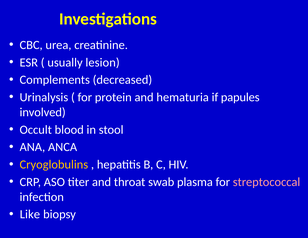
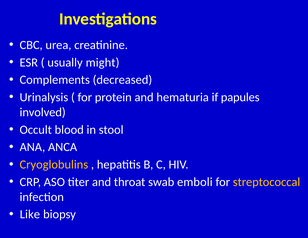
lesion: lesion -> might (103, 62)
plasma: plasma -> emboli (195, 182)
streptococcal colour: pink -> yellow (267, 182)
